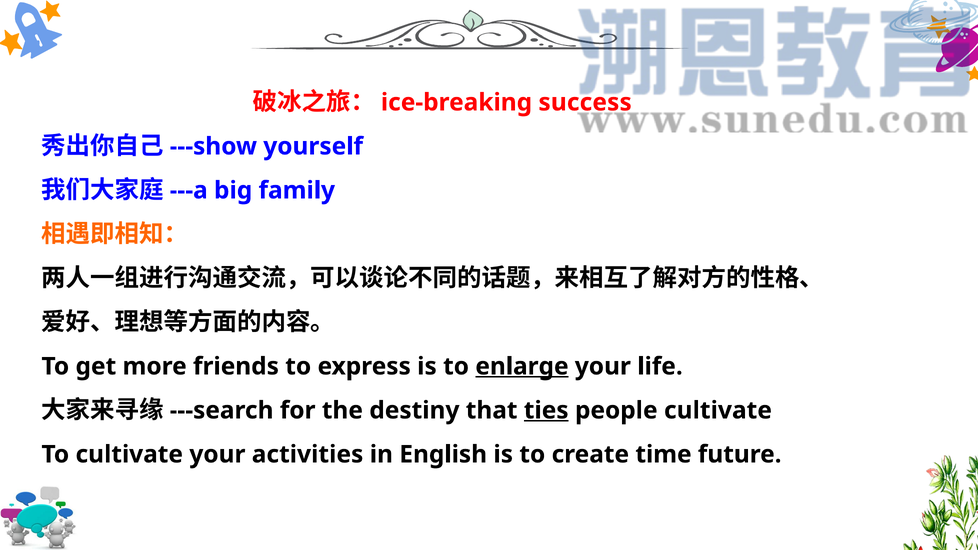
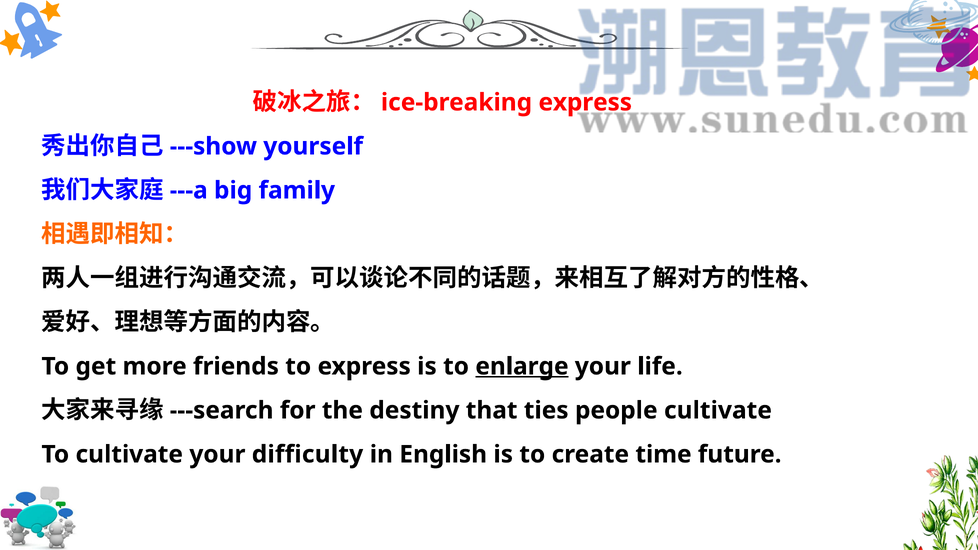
success: success -> express (585, 102)
ties underline: present -> none (546, 410)
activities: activities -> difficulty (307, 454)
